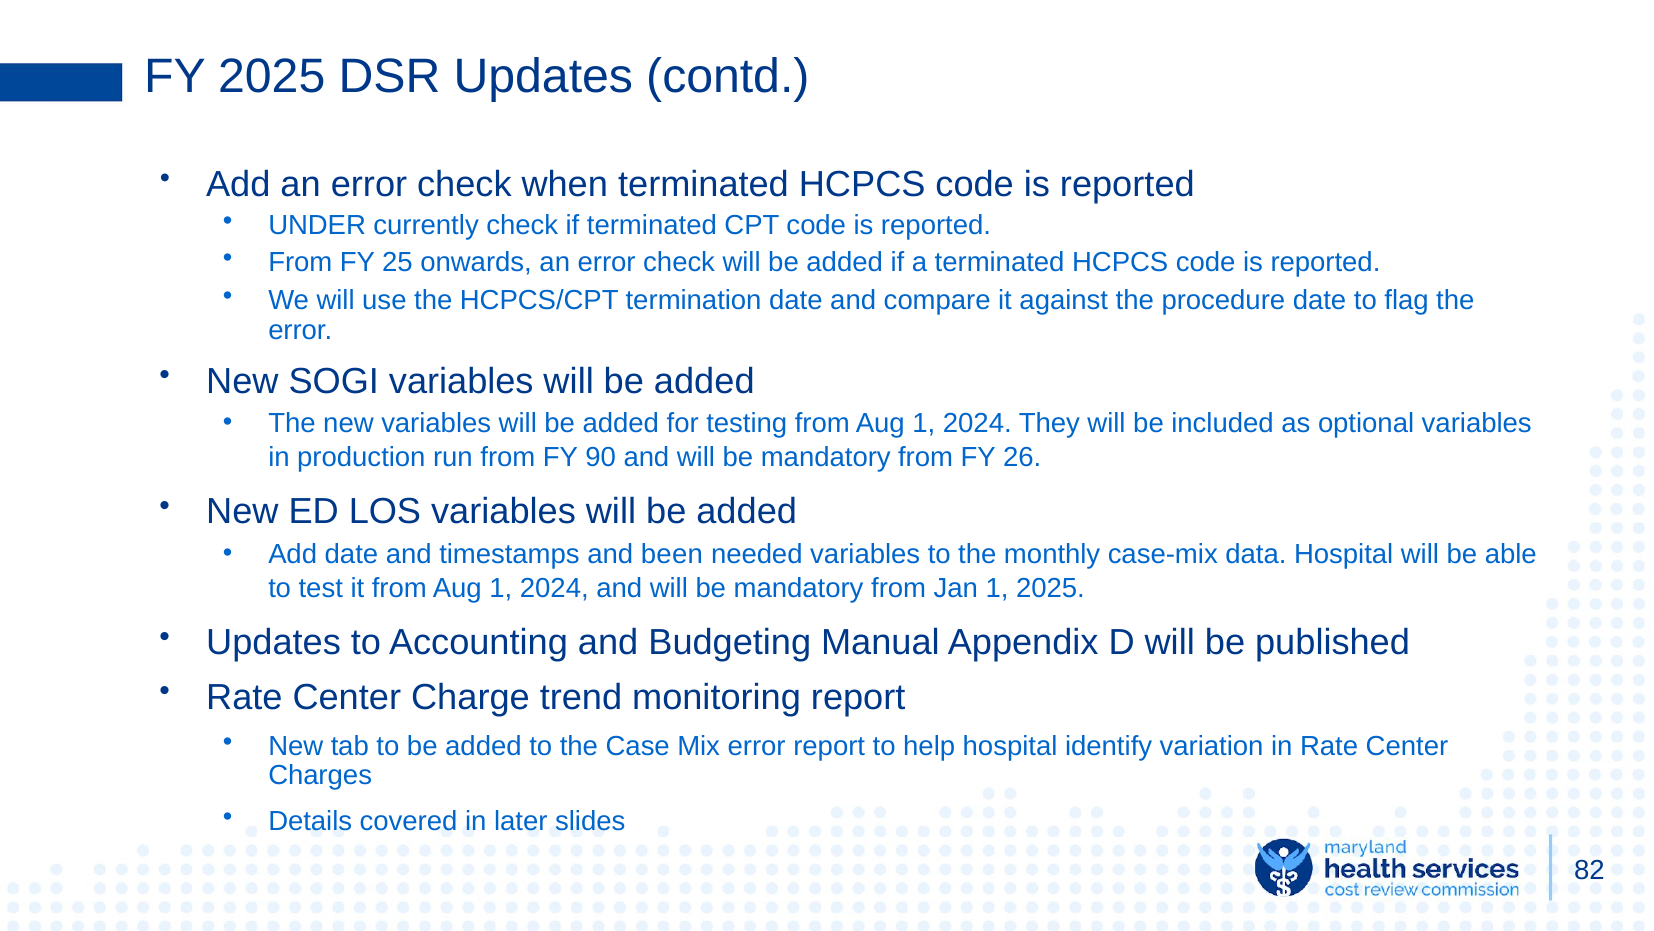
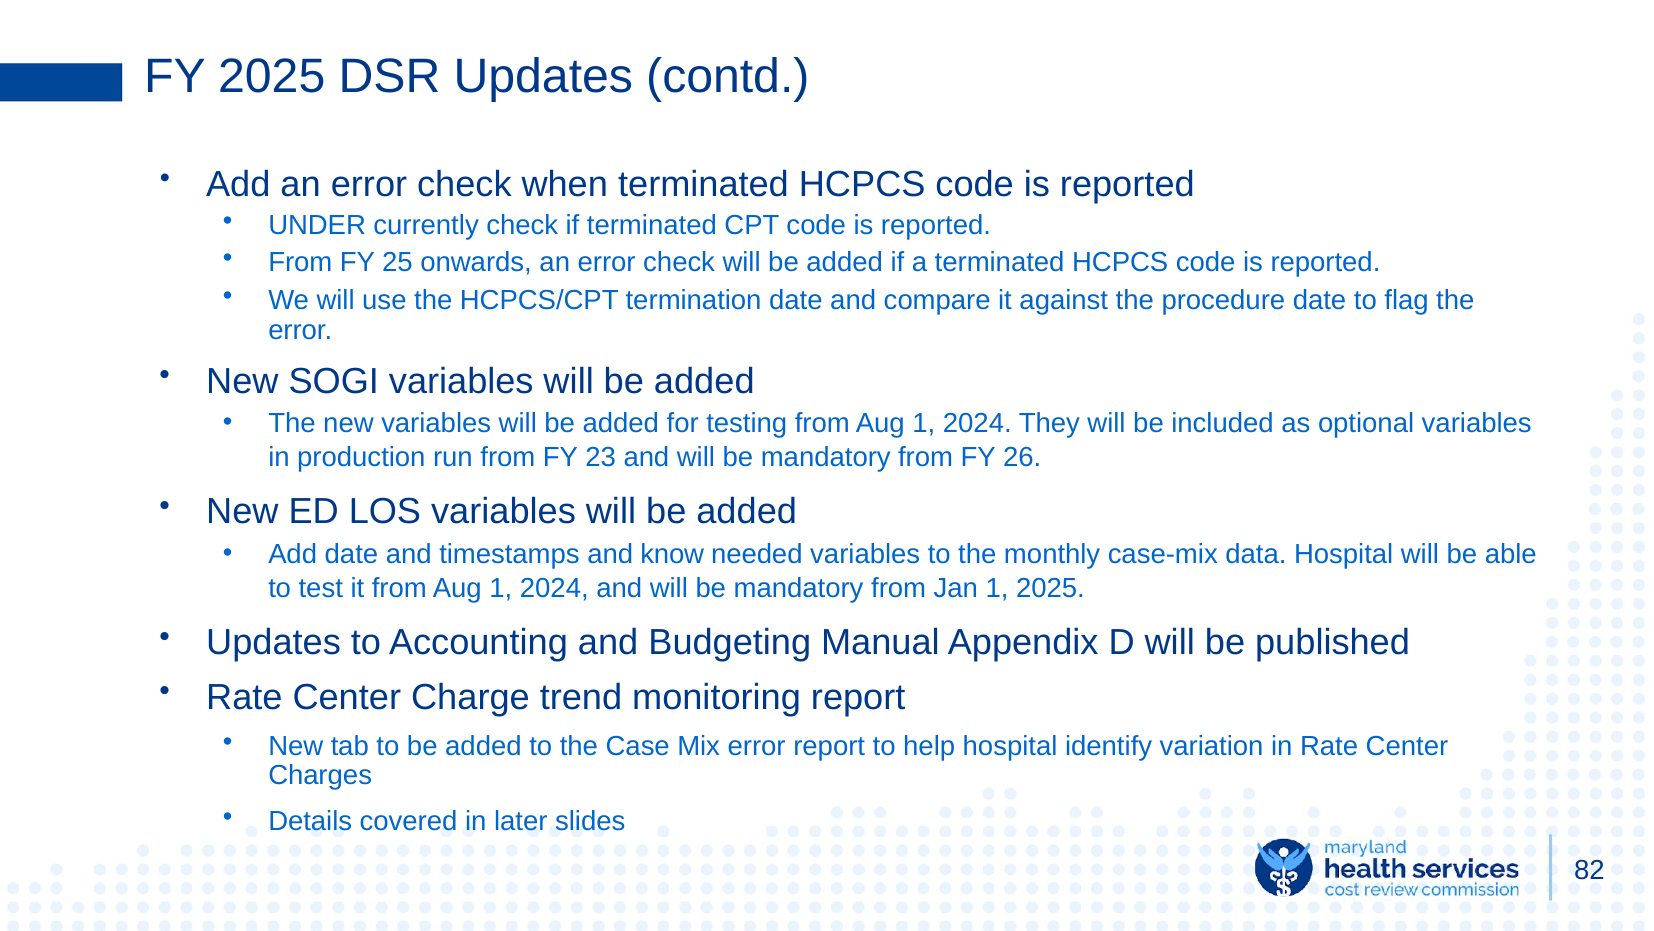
90: 90 -> 23 (601, 457)
been: been -> know (672, 554)
